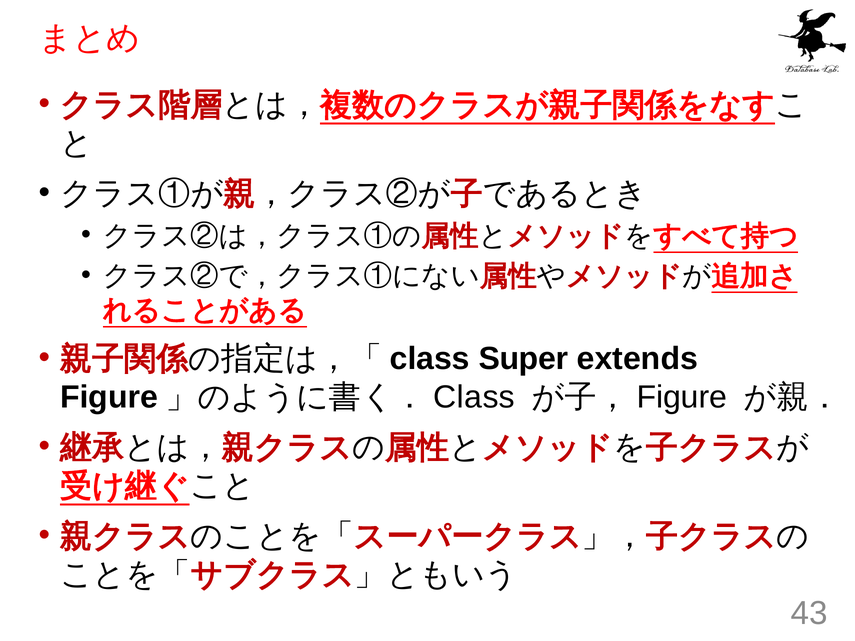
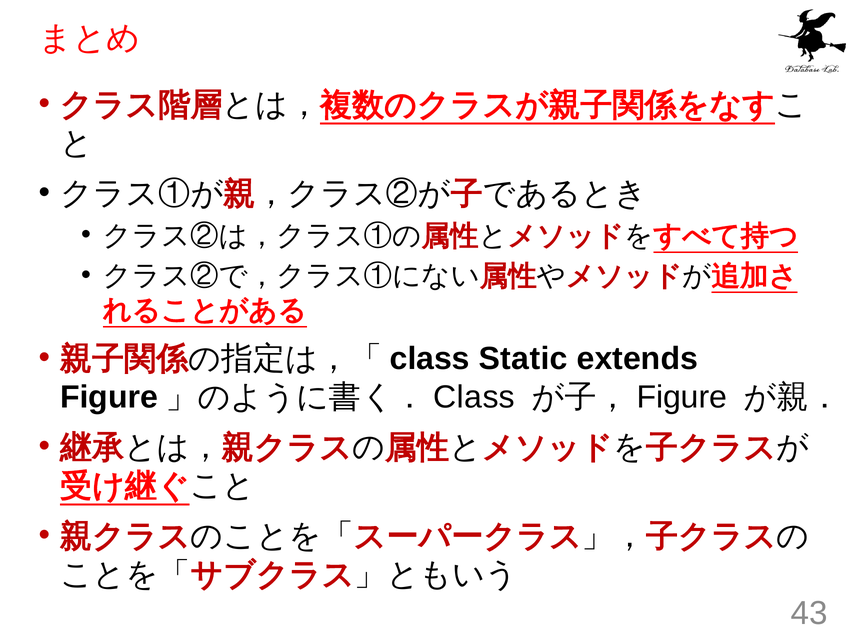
Super: Super -> Static (523, 359)
